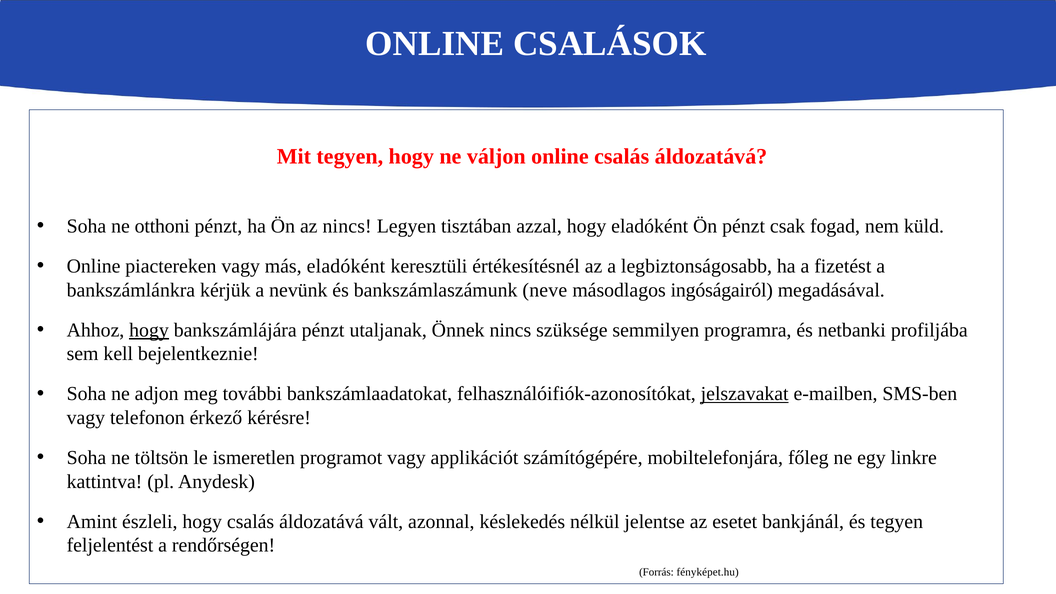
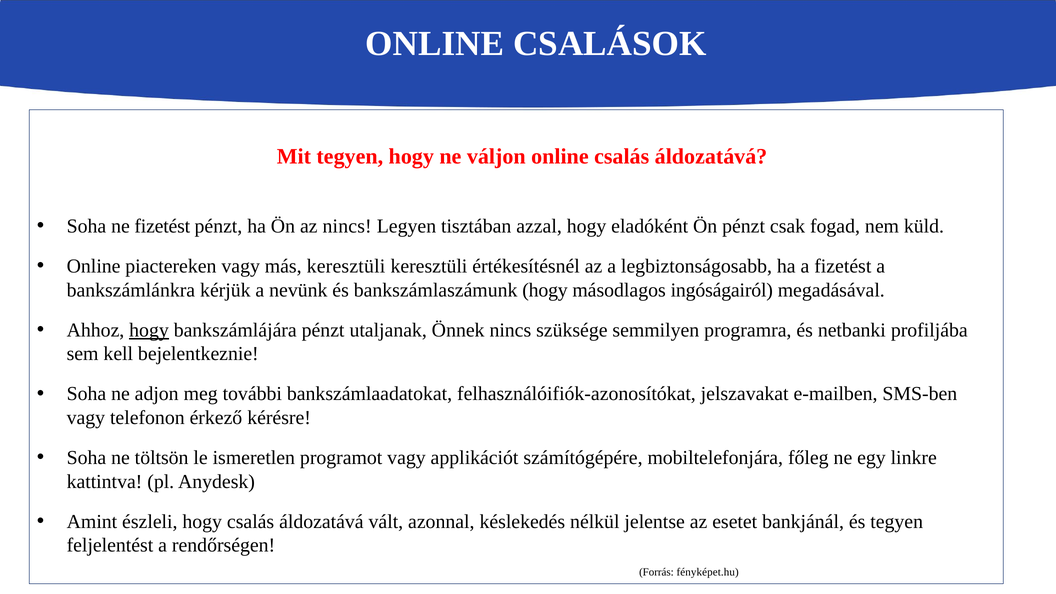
ne otthoni: otthoni -> fizetést (162, 226)
más eladóként: eladóként -> keresztüli (346, 266)
bankszámlaszámunk neve: neve -> hogy (545, 290)
jelszavakat underline: present -> none (745, 394)
